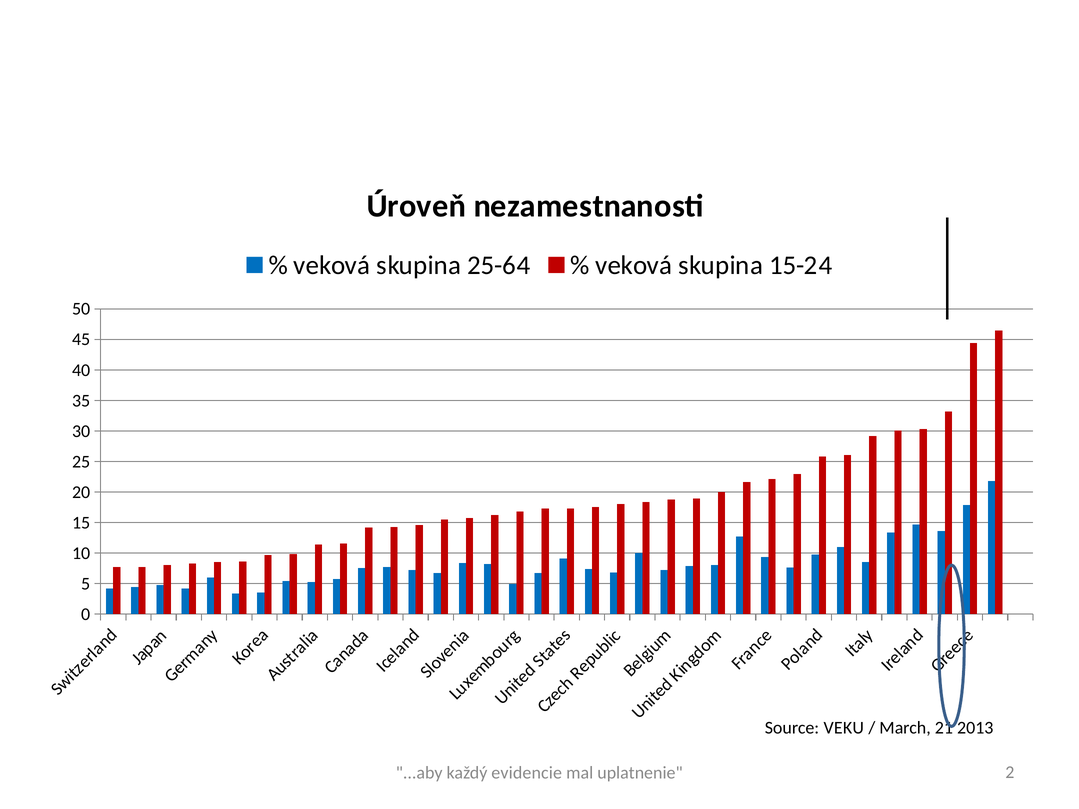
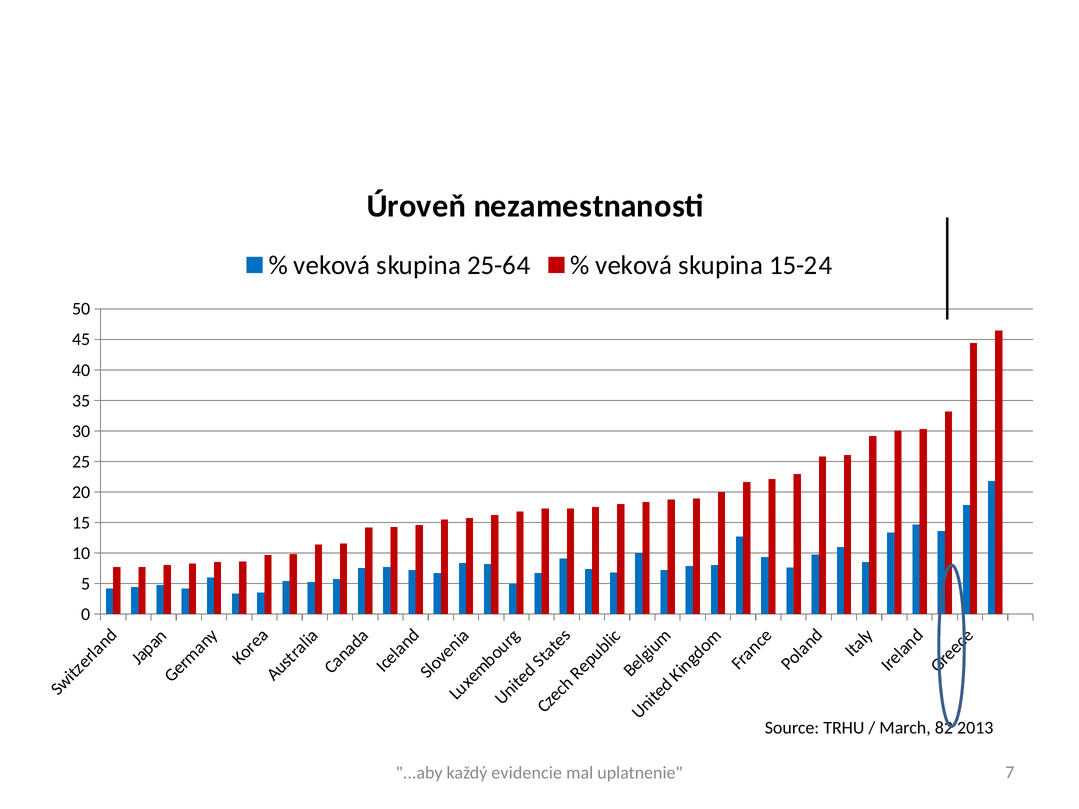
VEKU: VEKU -> TRHU (844, 728)
21: 21 -> 82 (944, 728)
2: 2 -> 7 (1010, 773)
